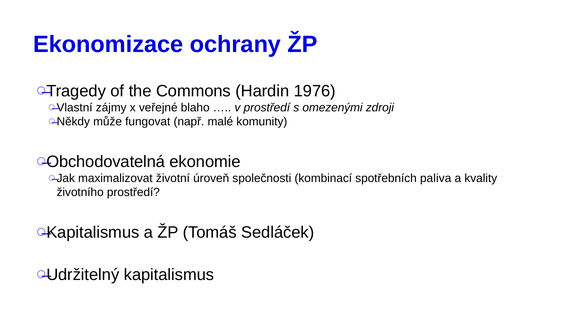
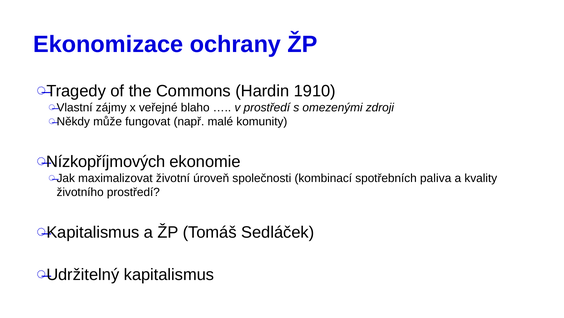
1976: 1976 -> 1910 (315, 91)
Obchodovatelná: Obchodovatelná -> Nízkopříjmových (106, 161)
